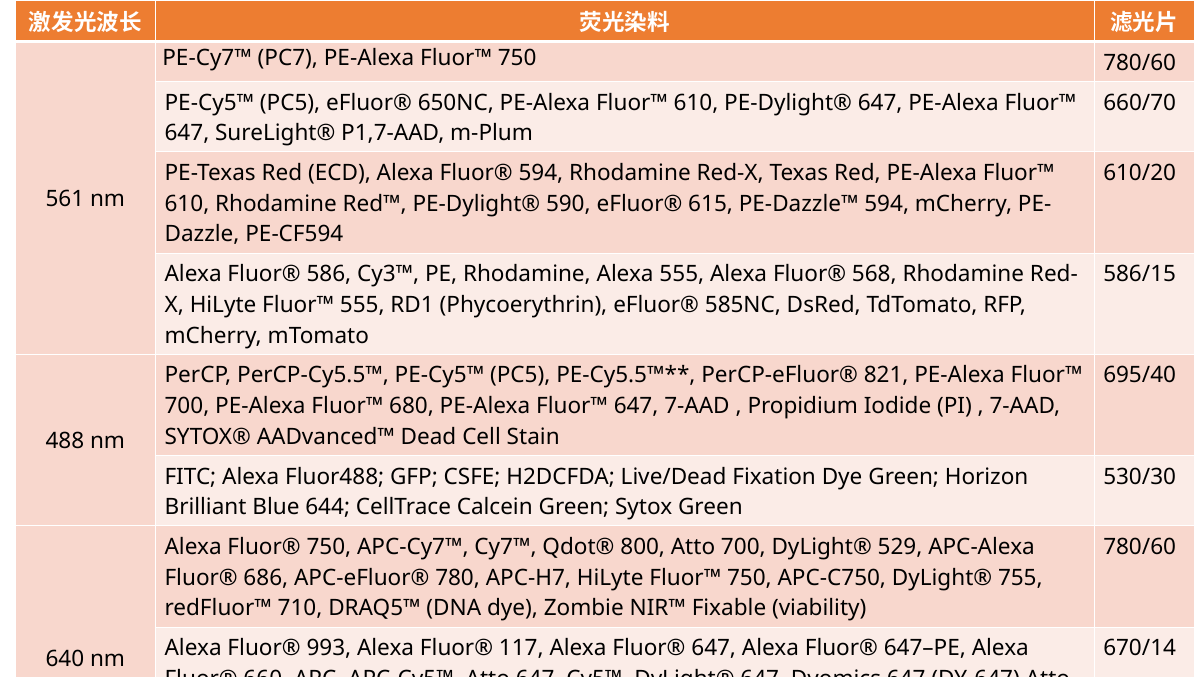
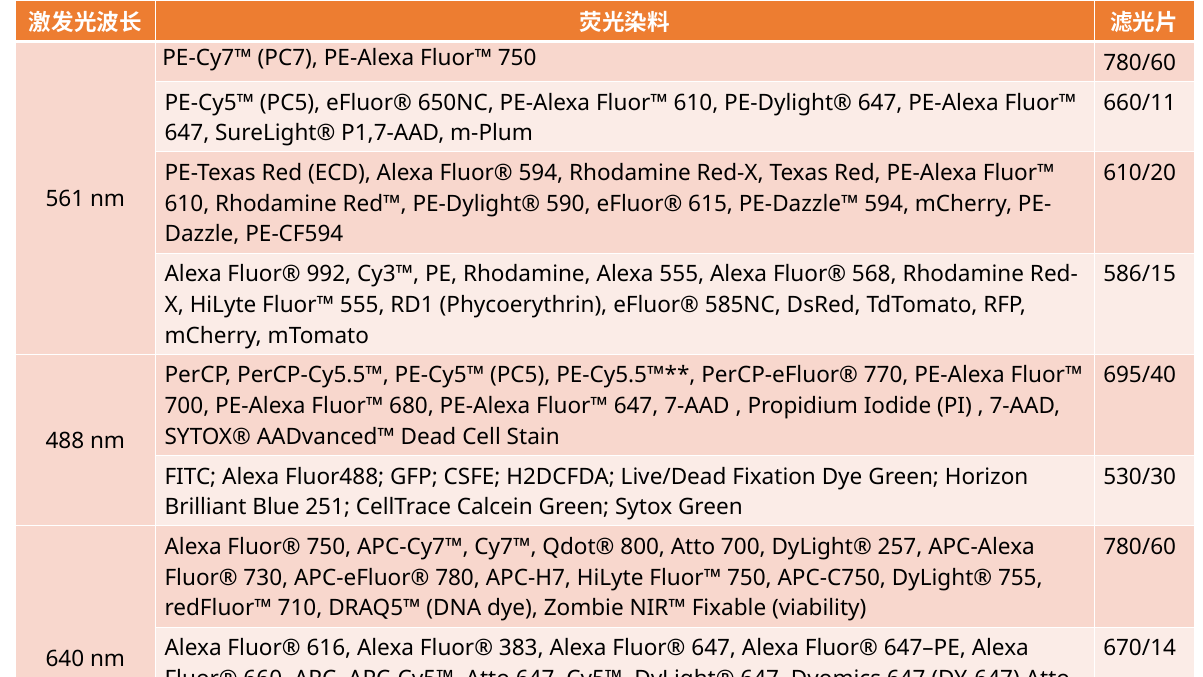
660/70: 660/70 -> 660/11 (1140, 103)
586: 586 -> 992 (329, 274)
821: 821 -> 770 (886, 375)
644: 644 -> 251 (328, 507)
529: 529 -> 257 (900, 547)
686: 686 -> 730 (266, 578)
993: 993 -> 616 (329, 648)
117: 117 -> 383 (521, 648)
